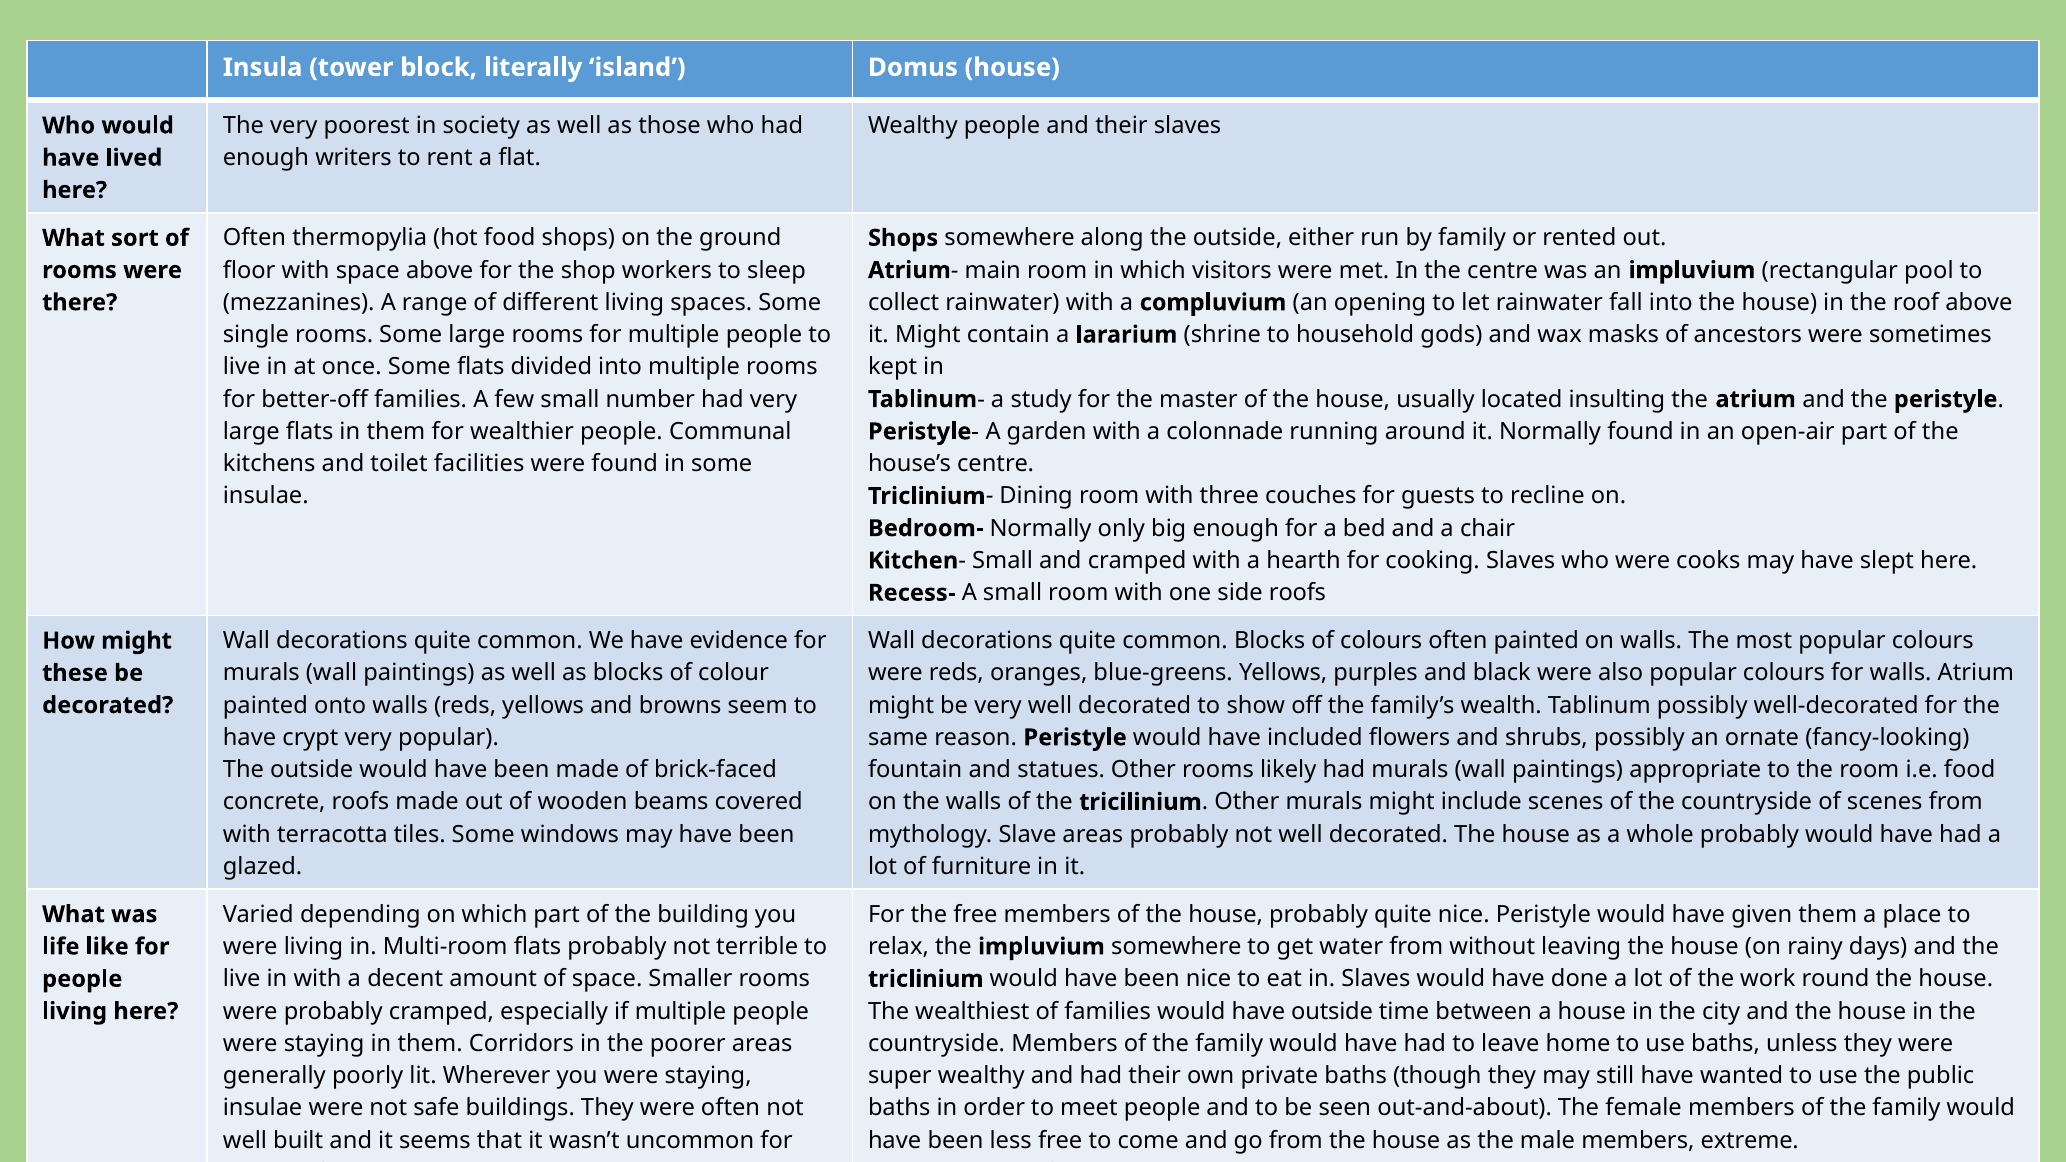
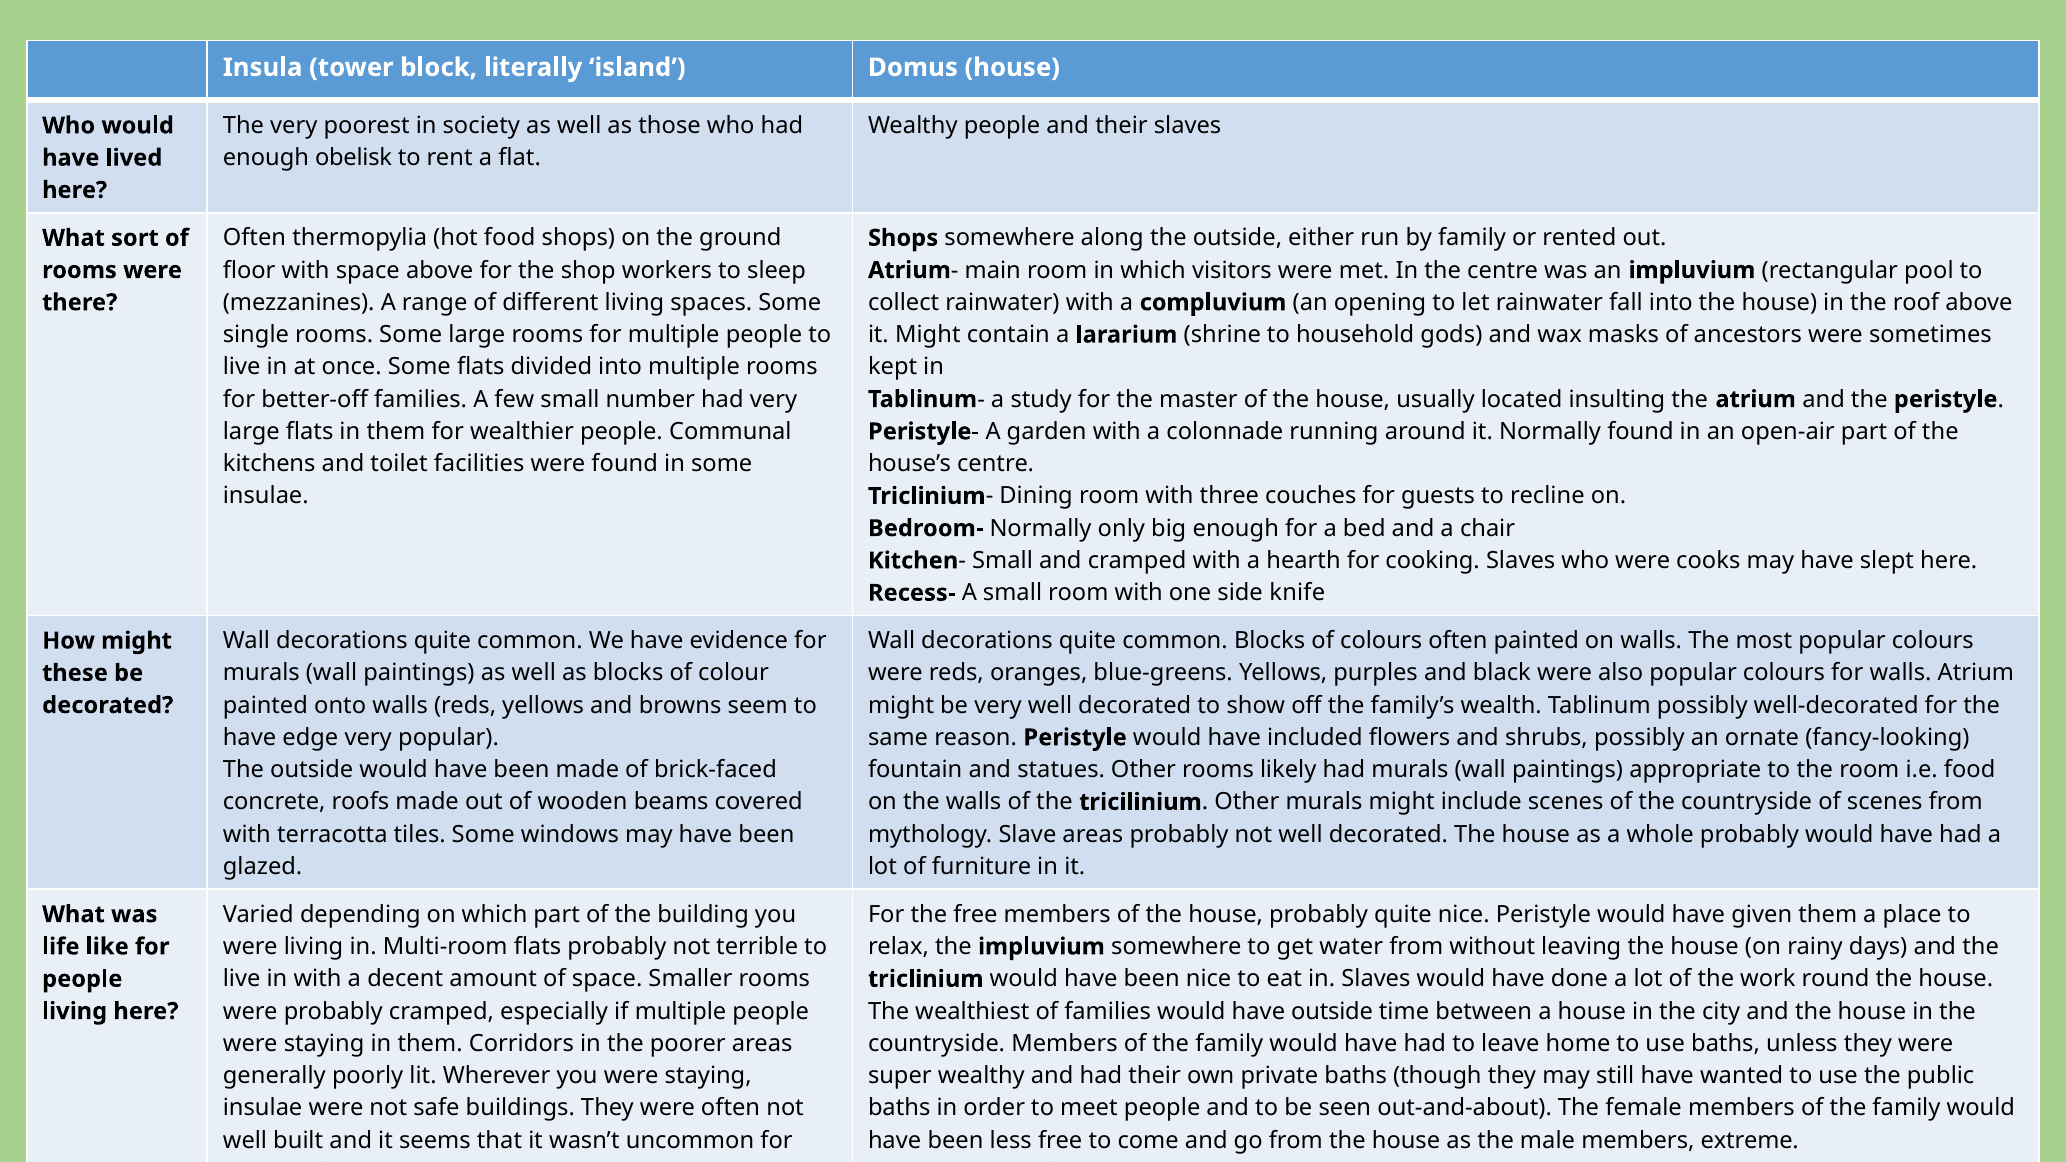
writers: writers -> obelisk (354, 158)
side roofs: roofs -> knife (1297, 593)
crypt: crypt -> edge (310, 738)
